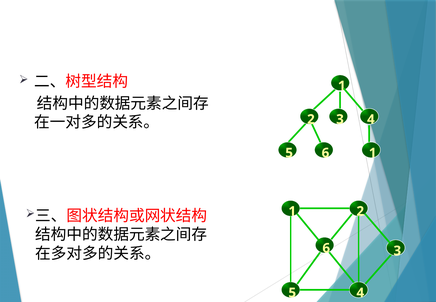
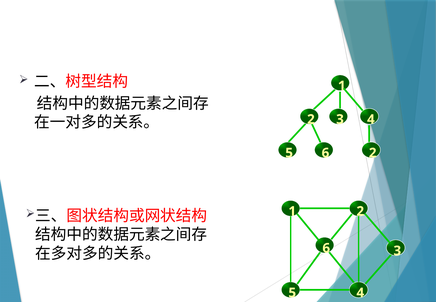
6 1: 1 -> 2 (373, 153)
